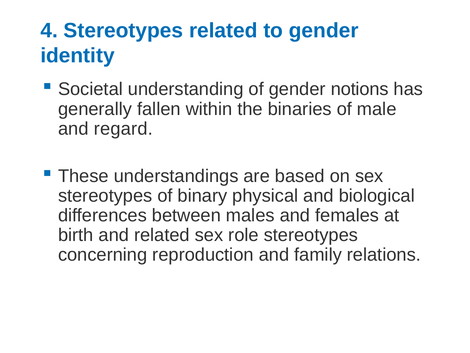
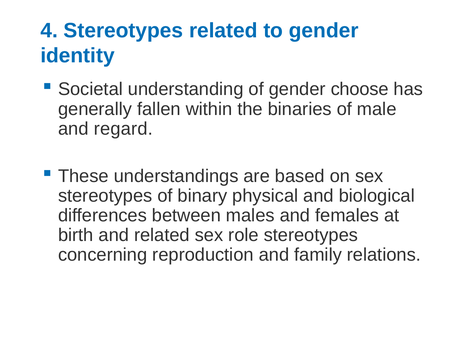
notions: notions -> choose (360, 89)
